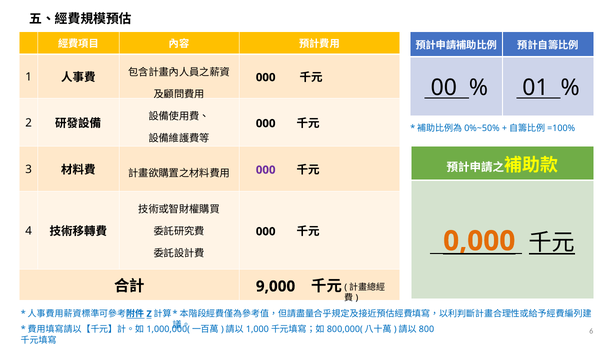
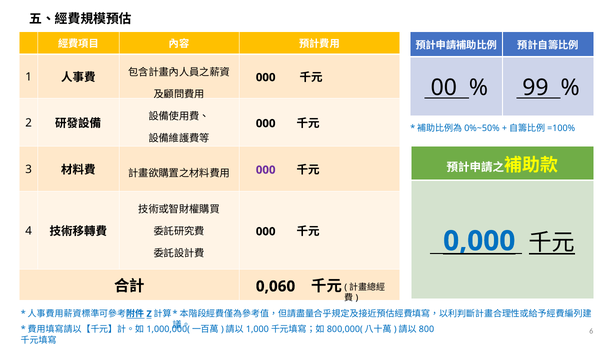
01: 01 -> 99 (536, 88)
0,000 colour: orange -> blue (479, 241)
9,000: 9,000 -> 0,060 (276, 286)
